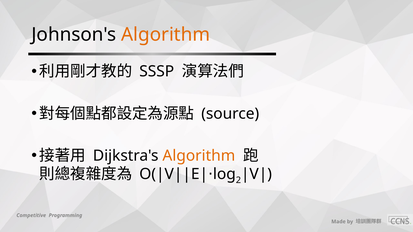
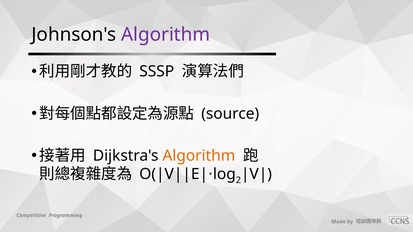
Algorithm colour: orange -> purple (166, 35)
